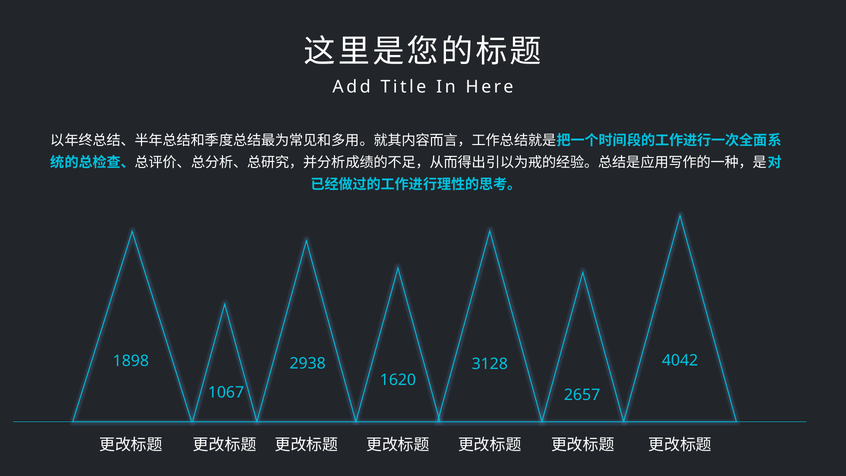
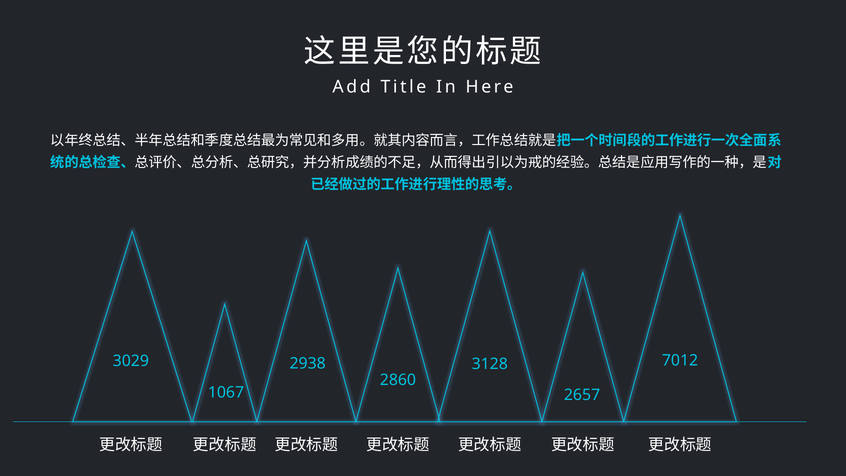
4042: 4042 -> 7012 (680, 360)
1898: 1898 -> 3029 (131, 361)
1620: 1620 -> 2860 (398, 380)
